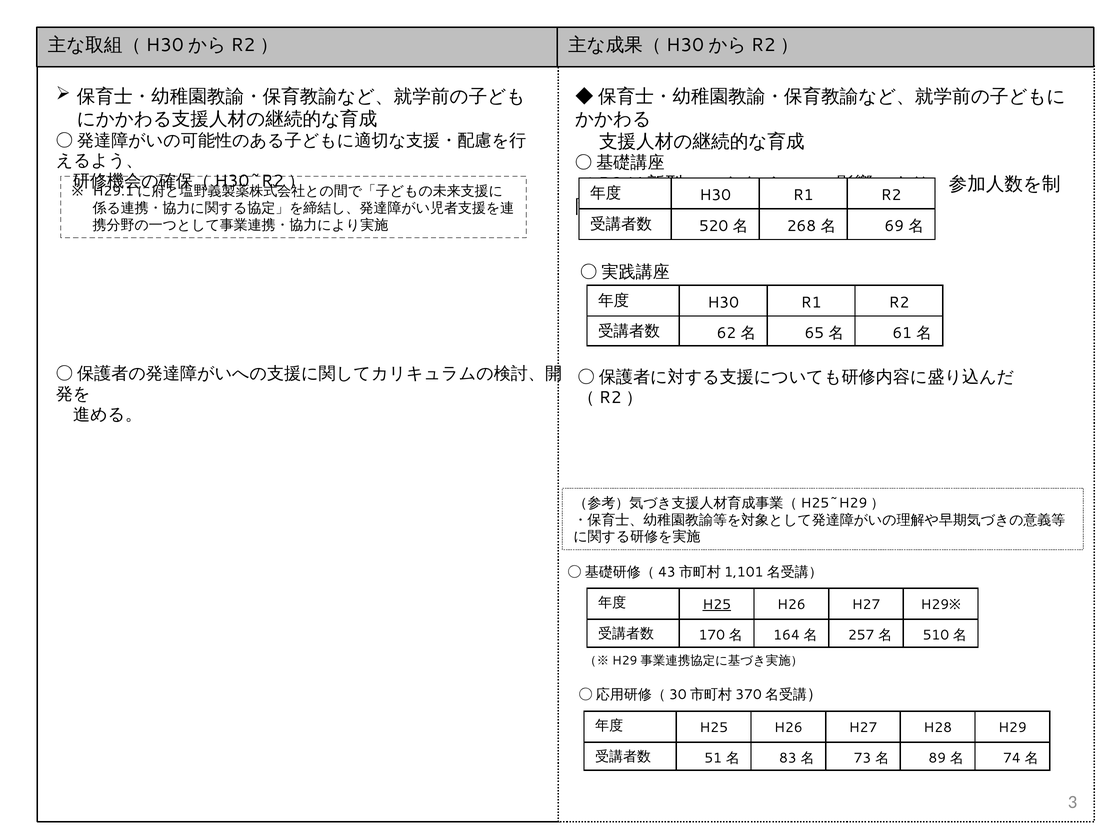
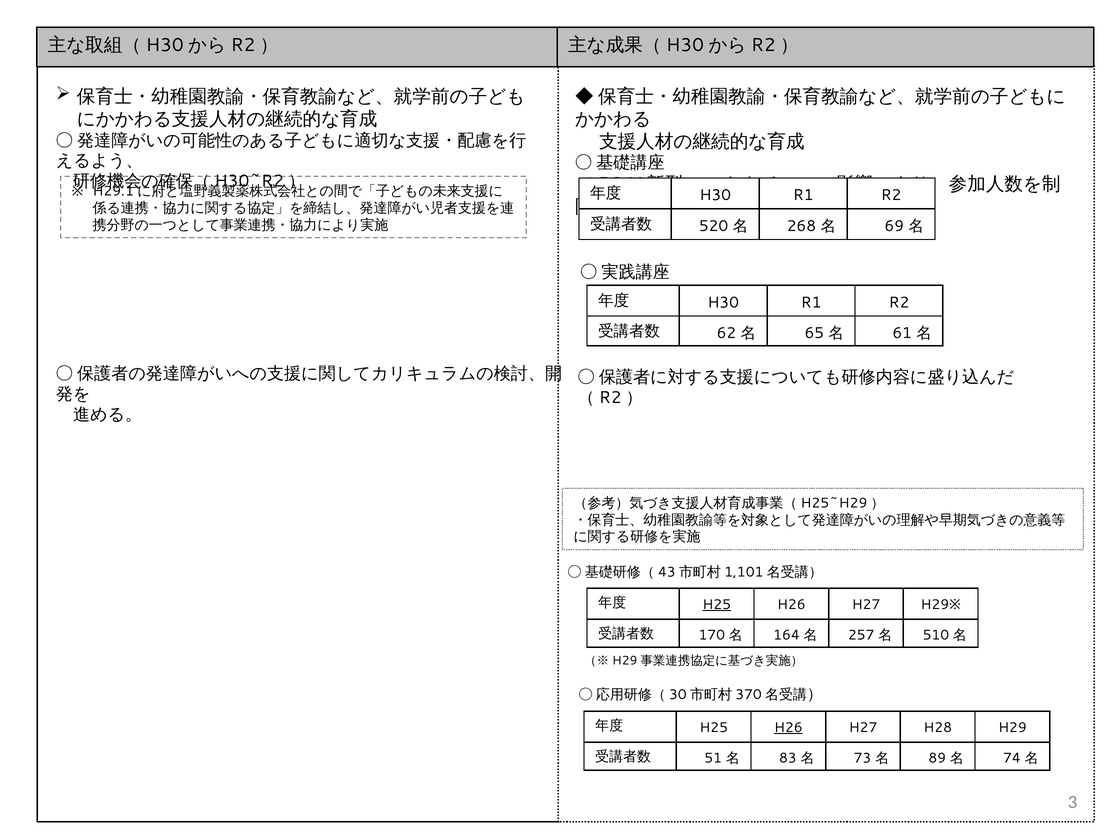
H26 underline: none -> present (788, 728)
